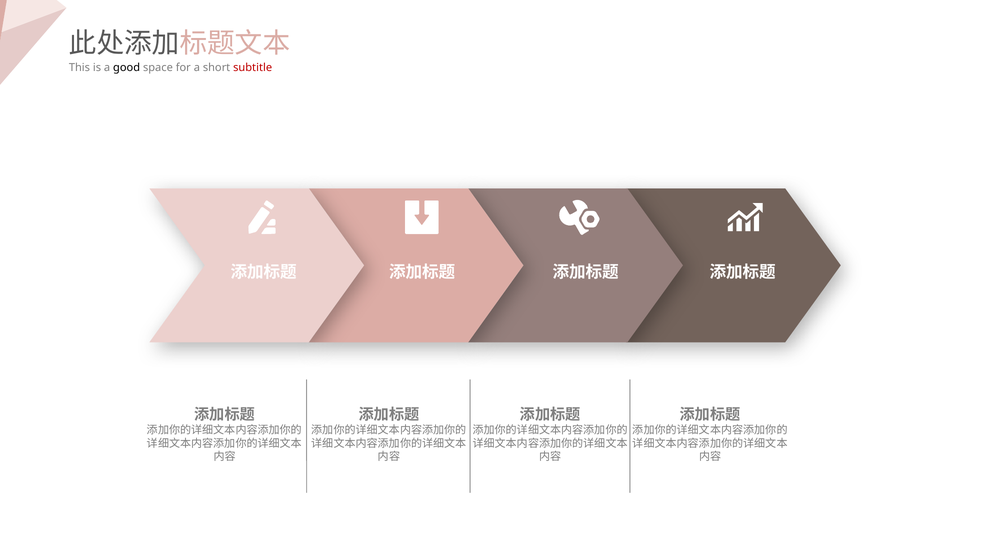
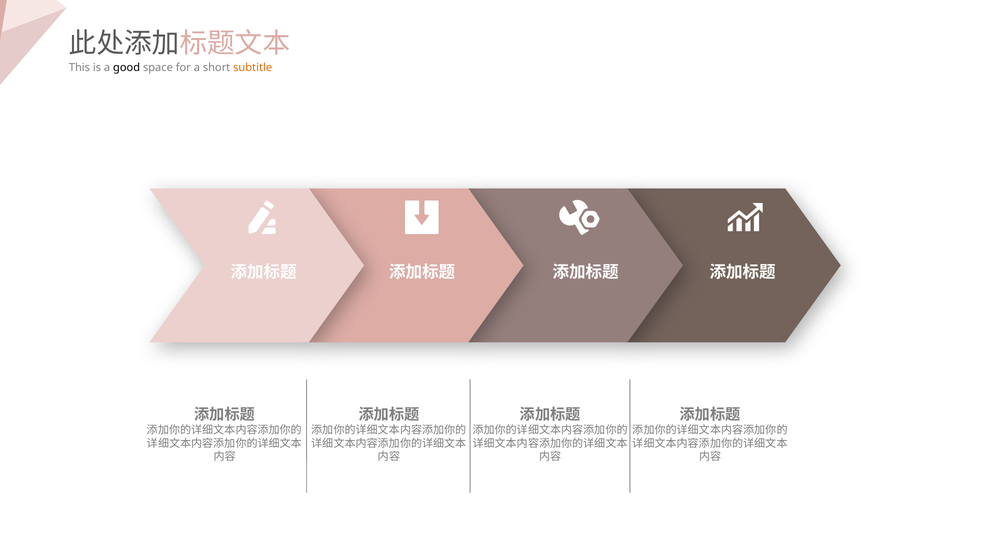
subtitle colour: red -> orange (253, 68)
